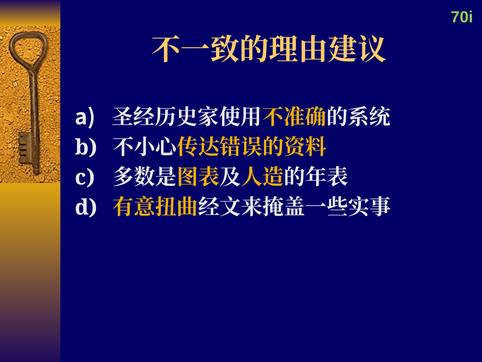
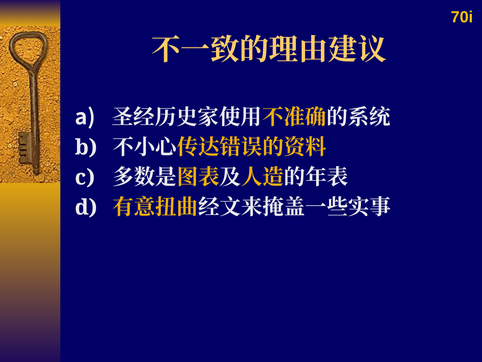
70i colour: light green -> yellow (462, 17)
